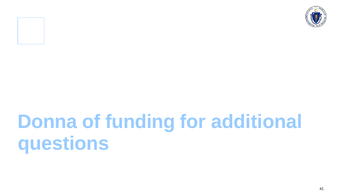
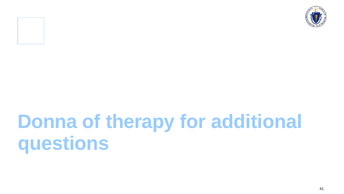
funding: funding -> therapy (140, 122)
